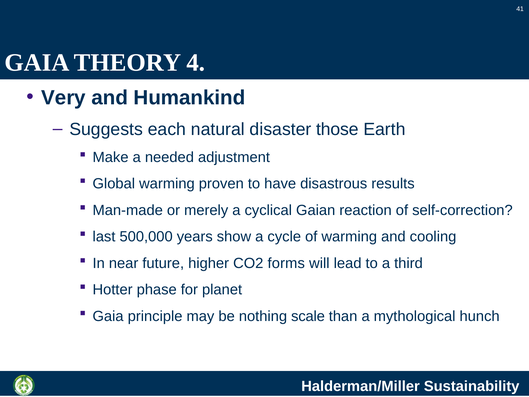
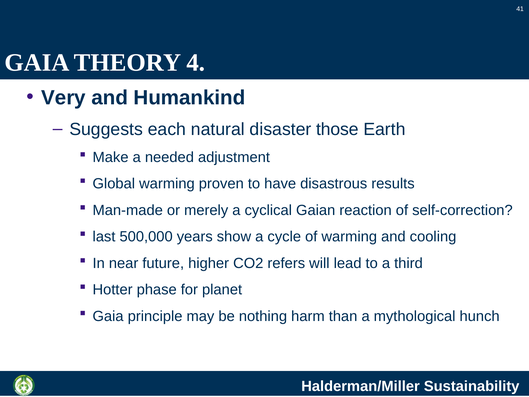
forms: forms -> refers (286, 263)
scale: scale -> harm (308, 316)
